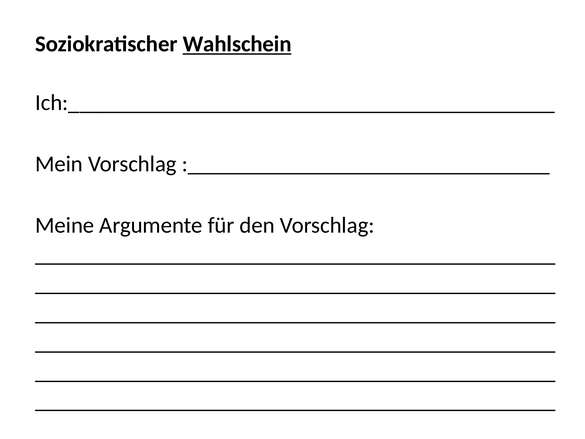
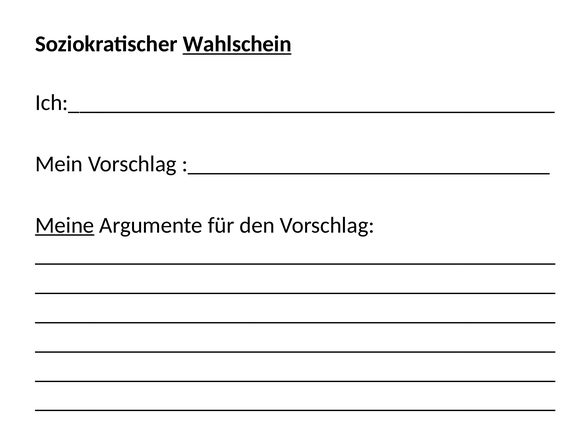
Meine underline: none -> present (65, 225)
